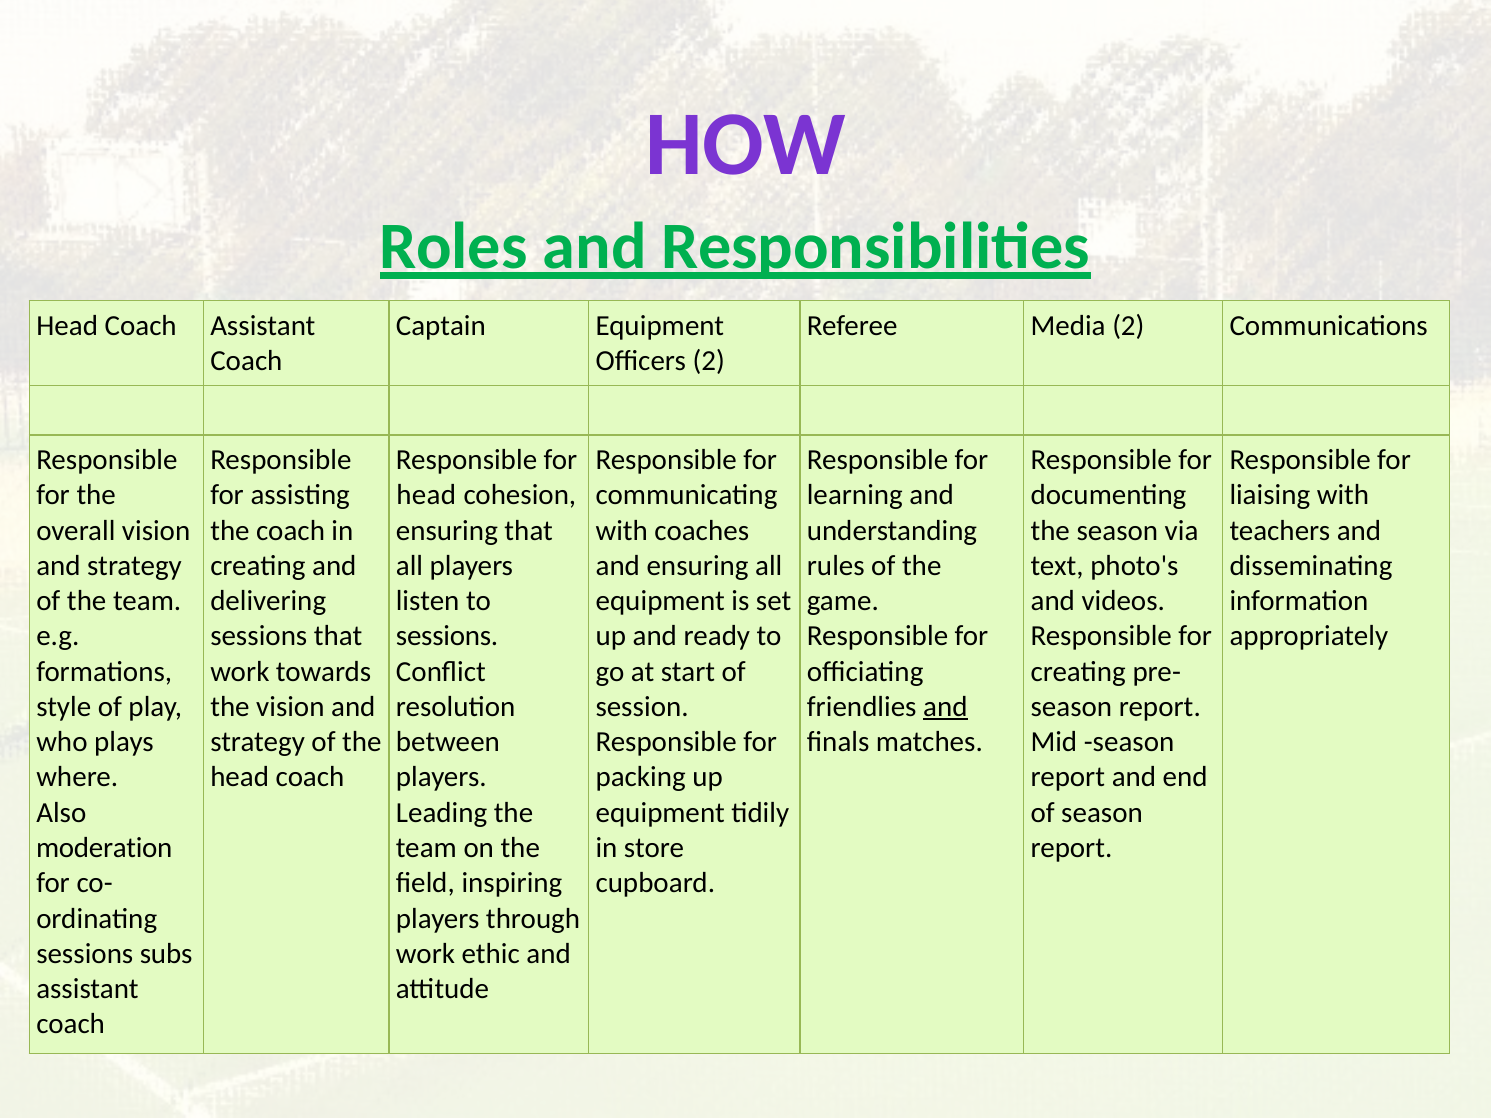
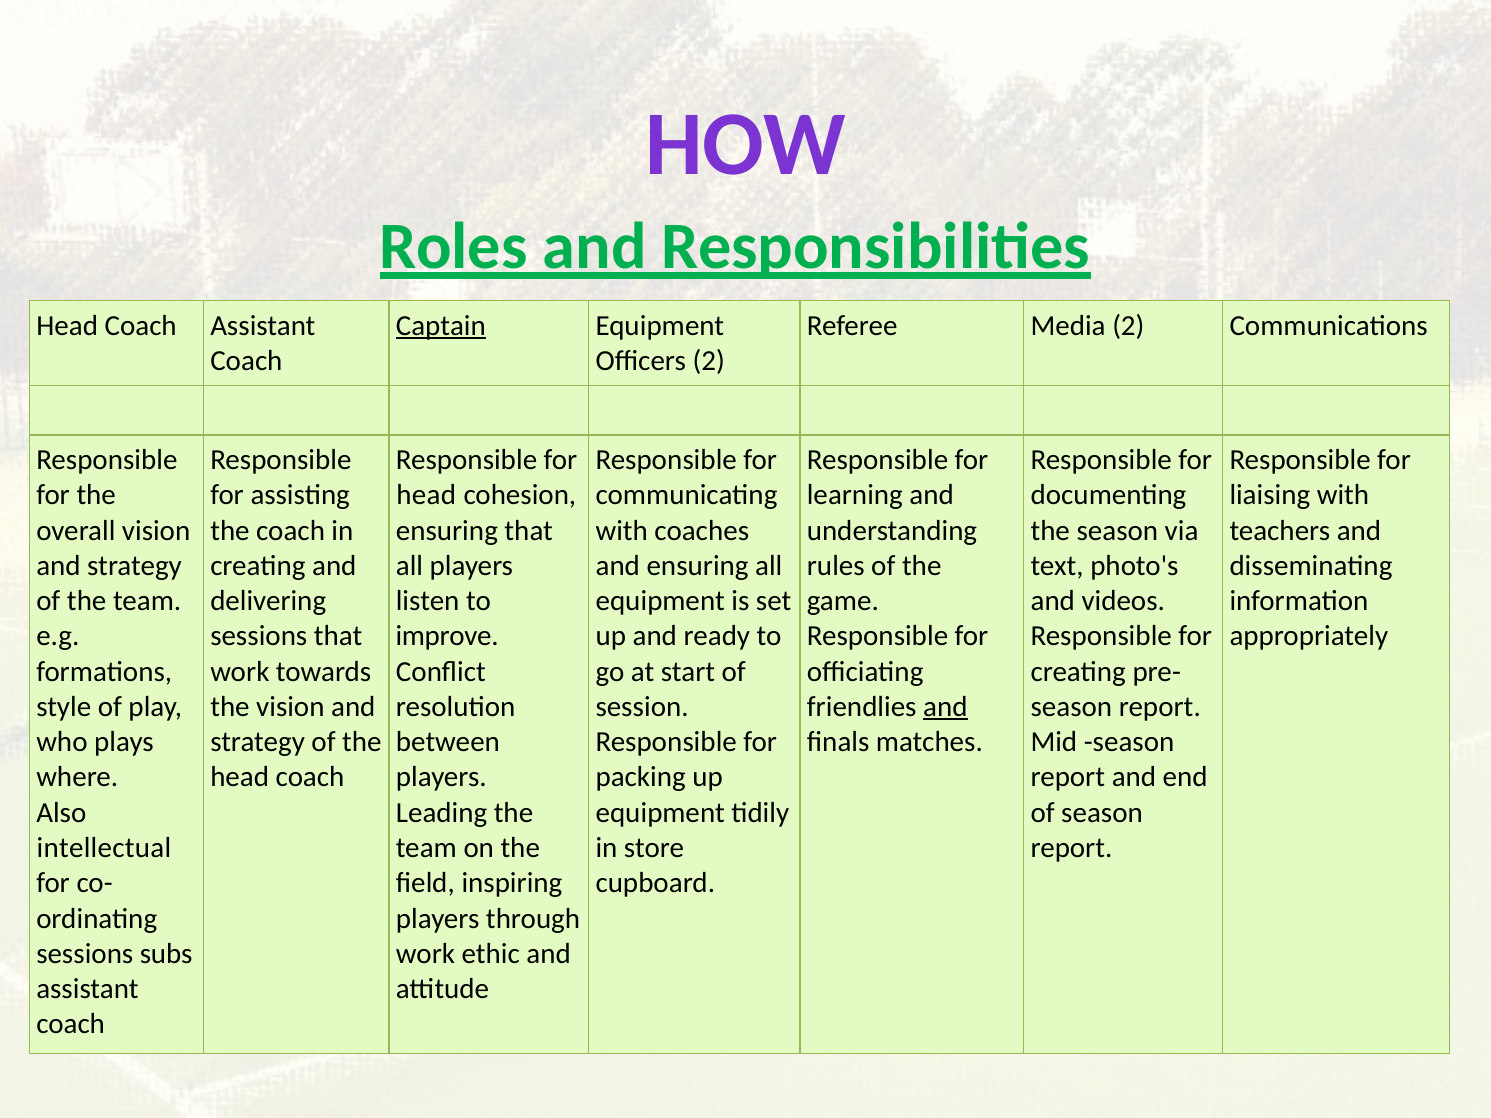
Captain underline: none -> present (441, 326)
sessions: sessions -> improve (447, 636)
moderation: moderation -> intellectual (104, 848)
